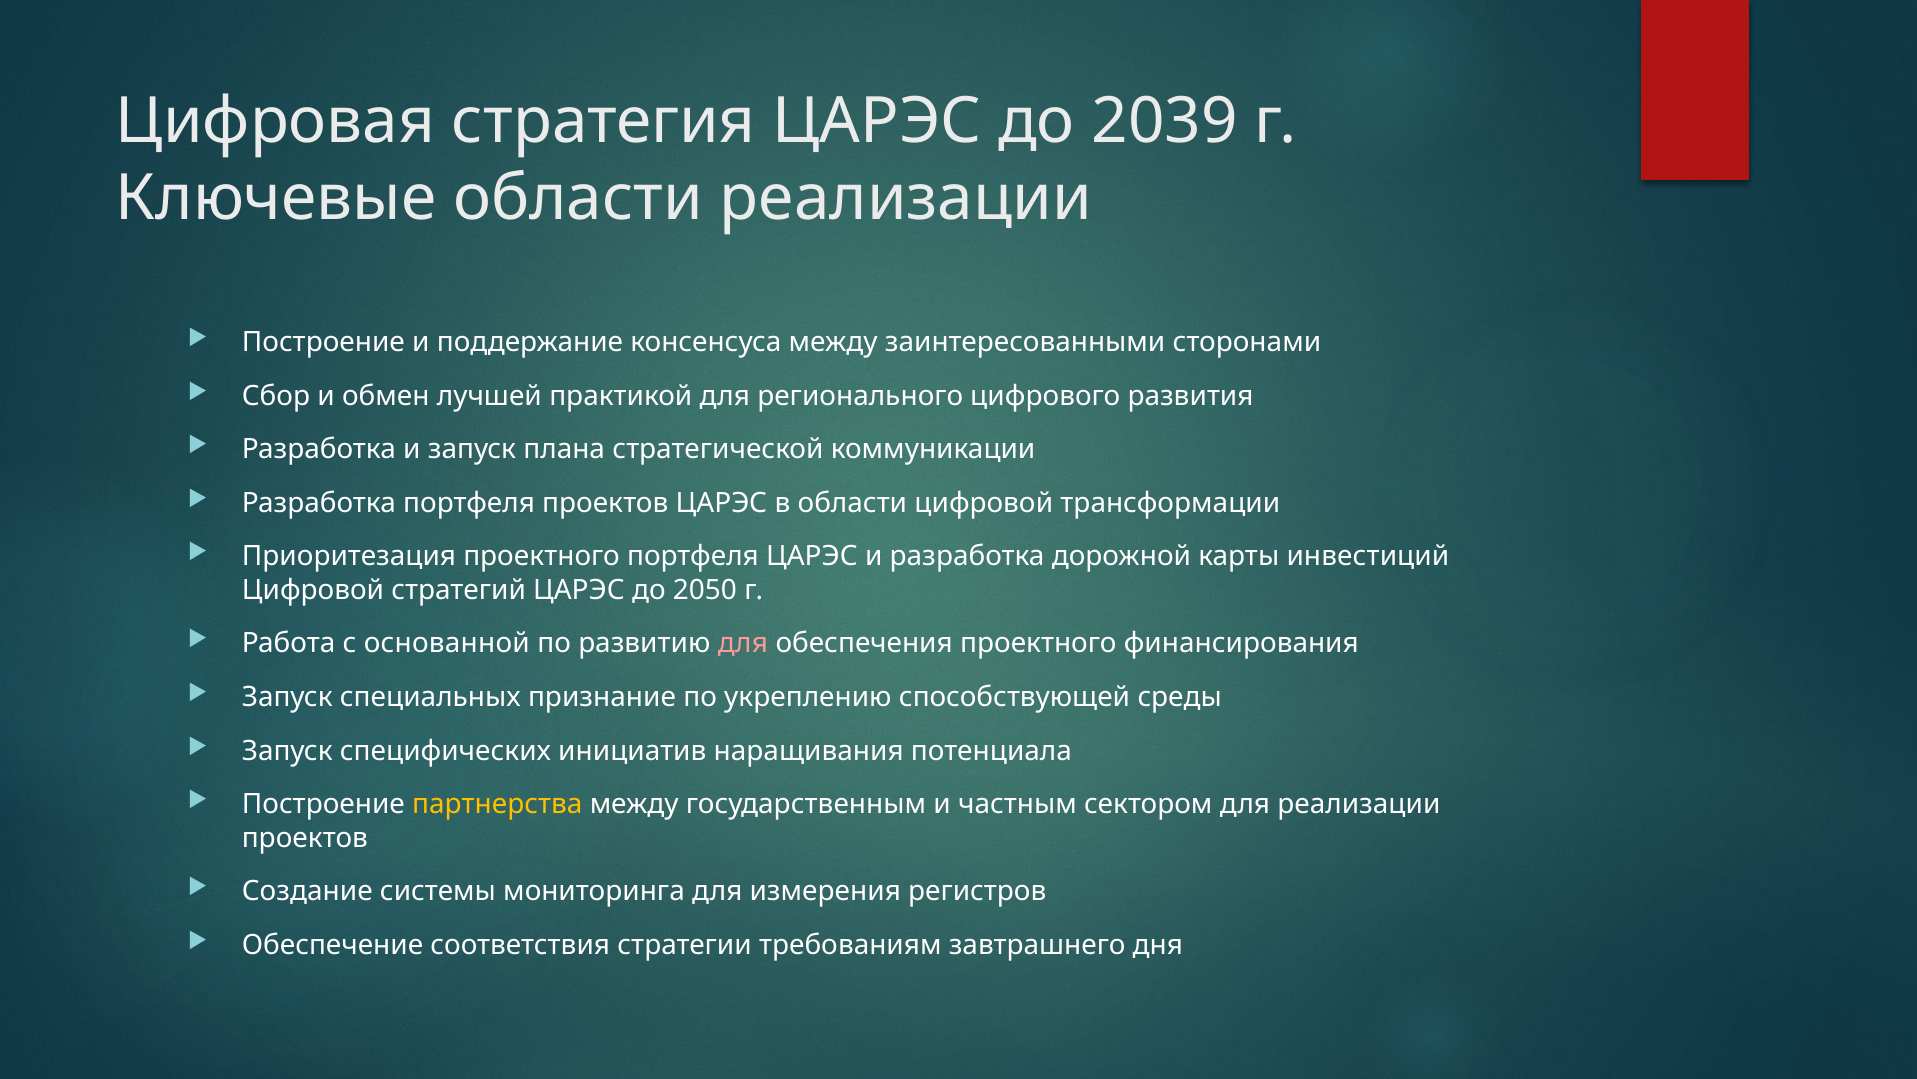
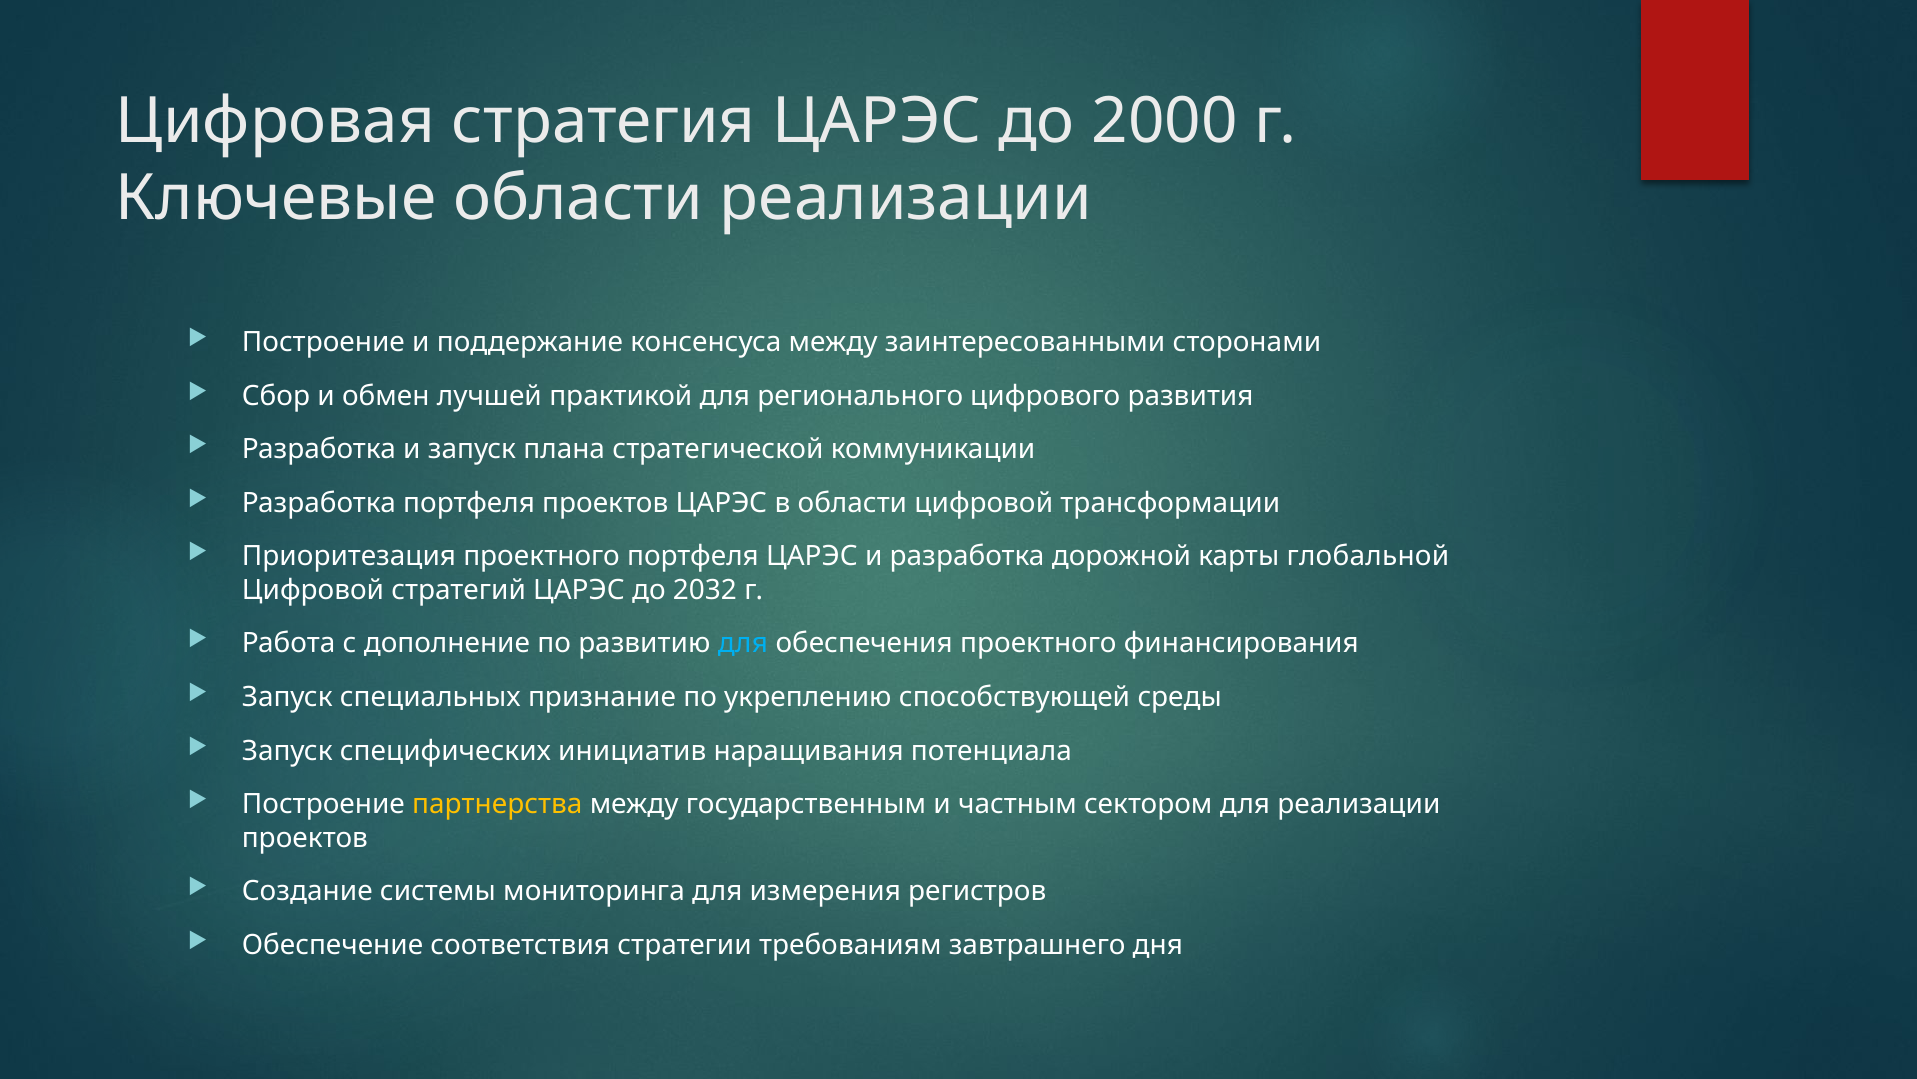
2039: 2039 -> 2000 (1165, 121)
инвестиций: инвестиций -> глобальной (1368, 556)
2050: 2050 -> 2032 (705, 590)
основанной: основанной -> дополнение (447, 643)
для colour: pink -> light blue (743, 643)
